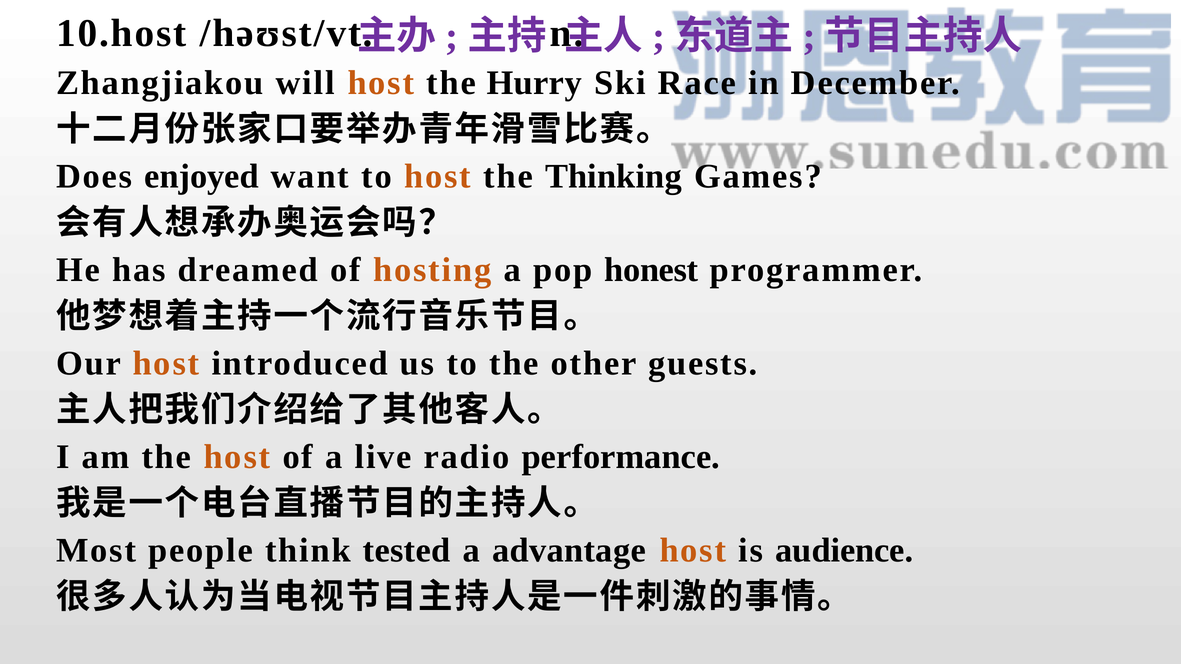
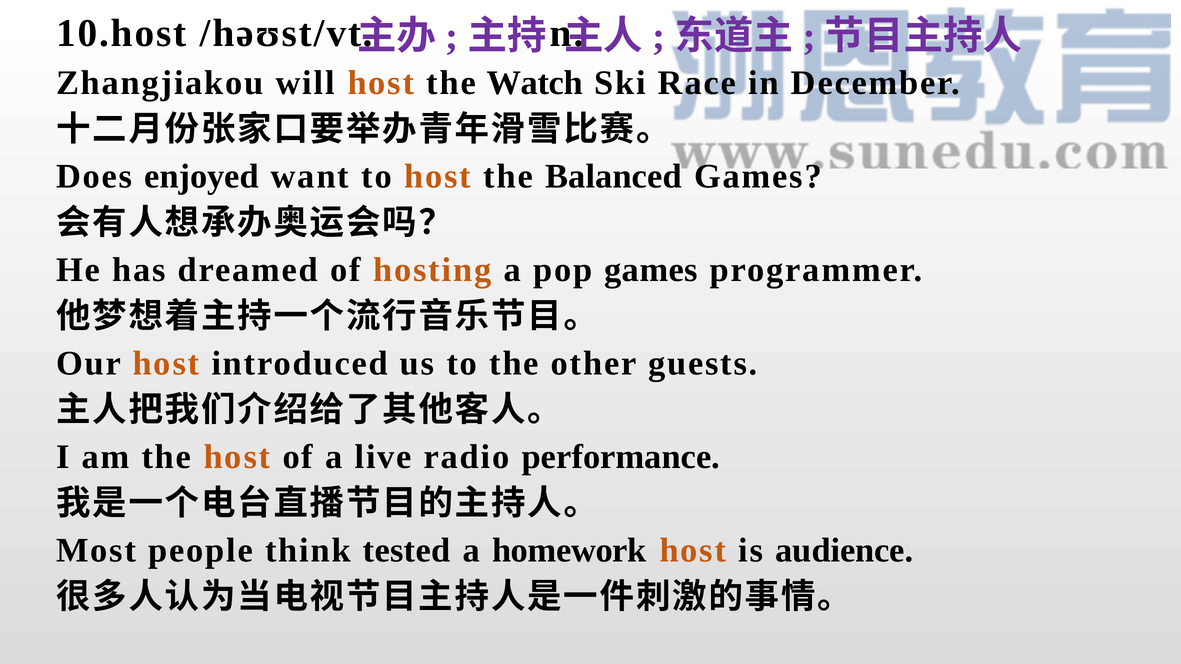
Hurry: Hurry -> Watch (535, 83)
Thinking: Thinking -> Balanced (613, 176)
pop honest: honest -> games (651, 270)
advantage: advantage -> homework (569, 550)
